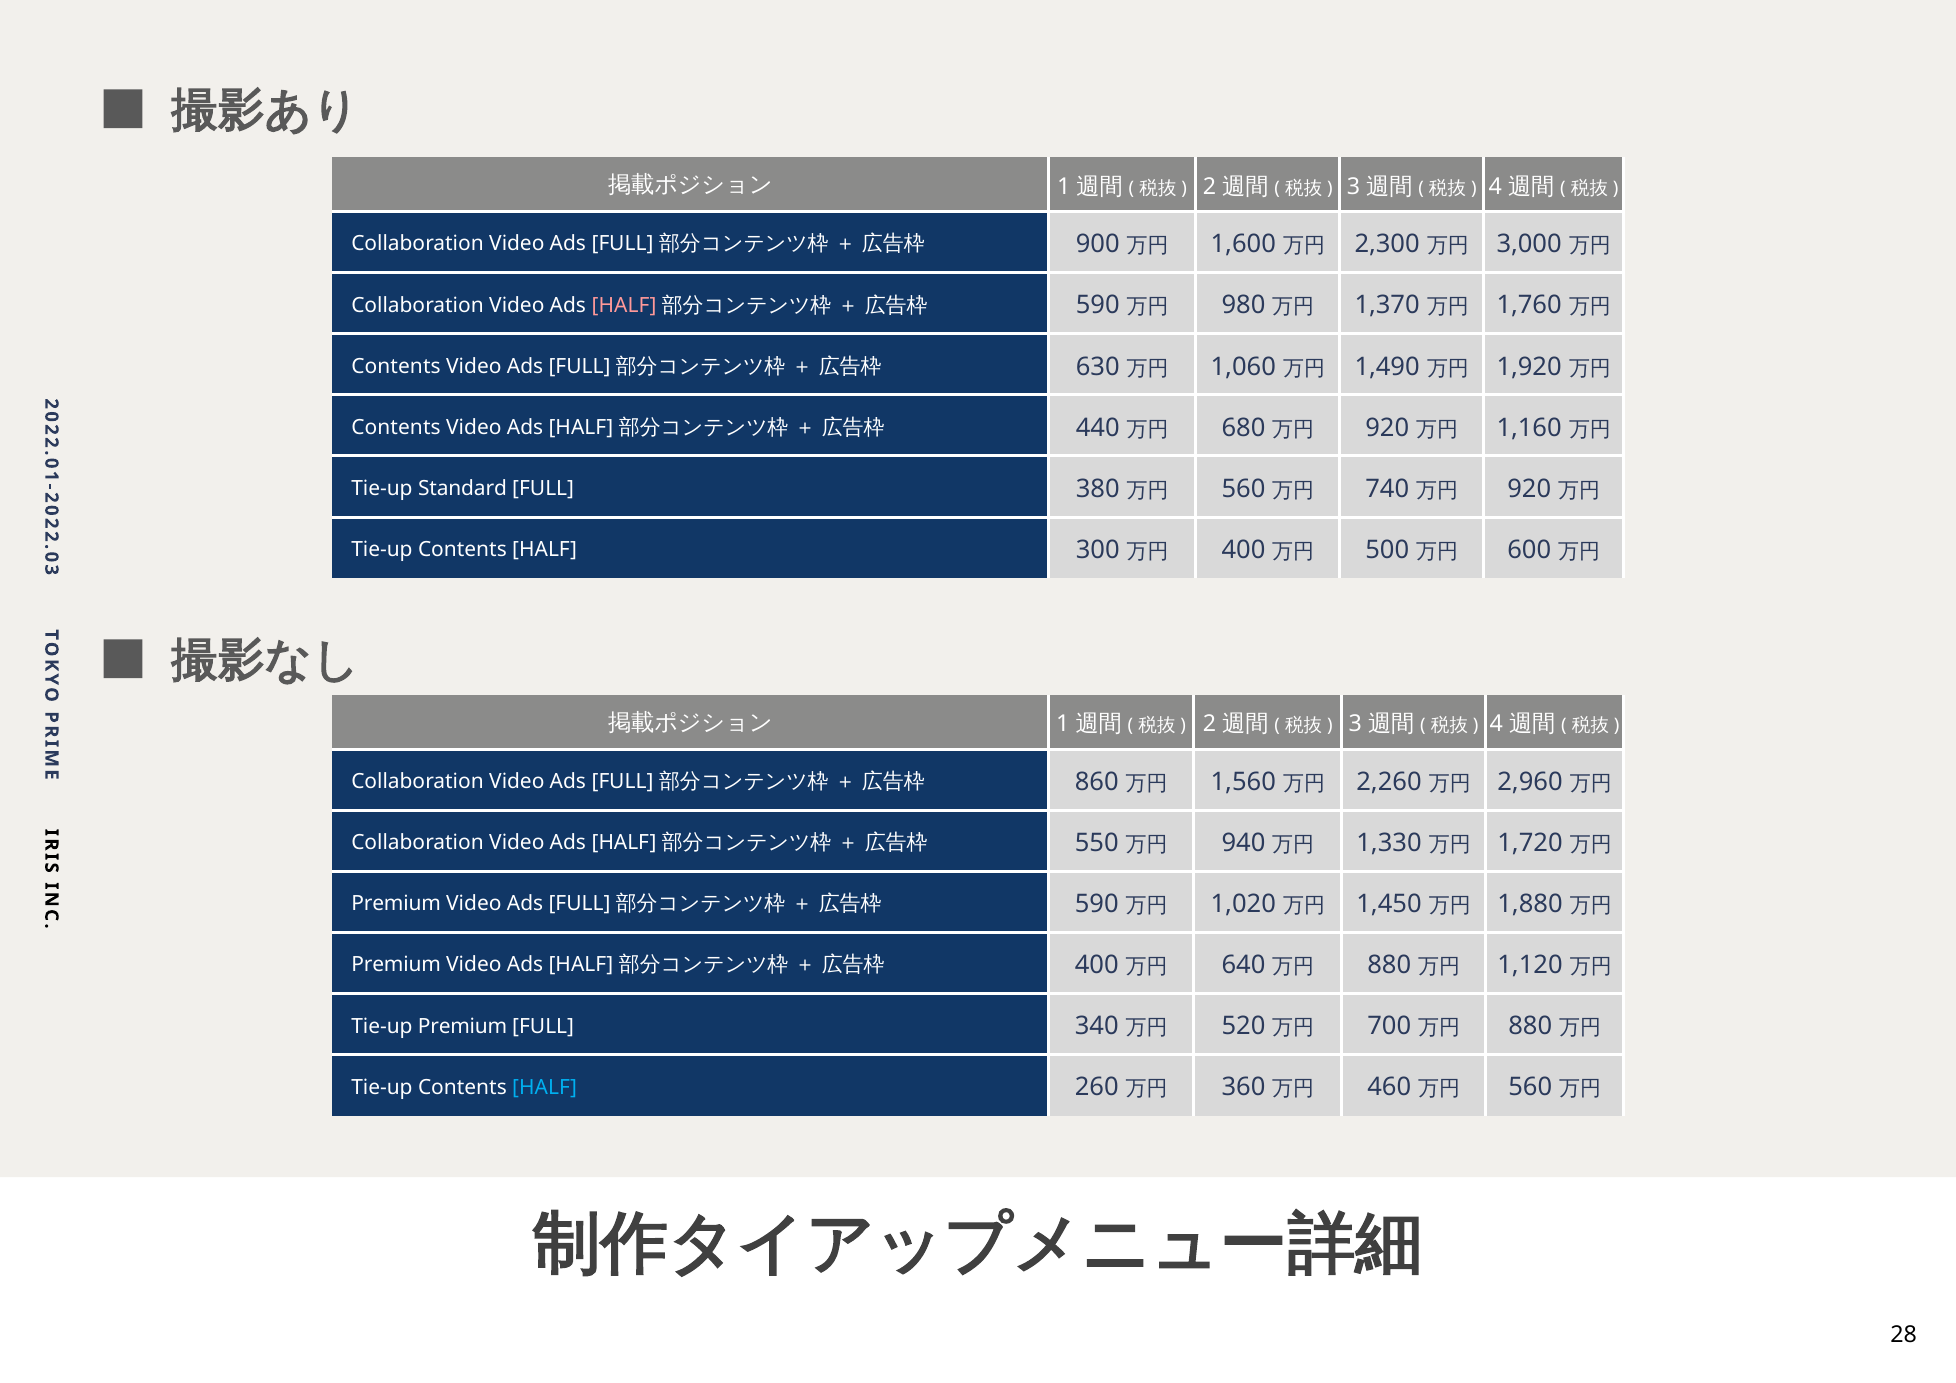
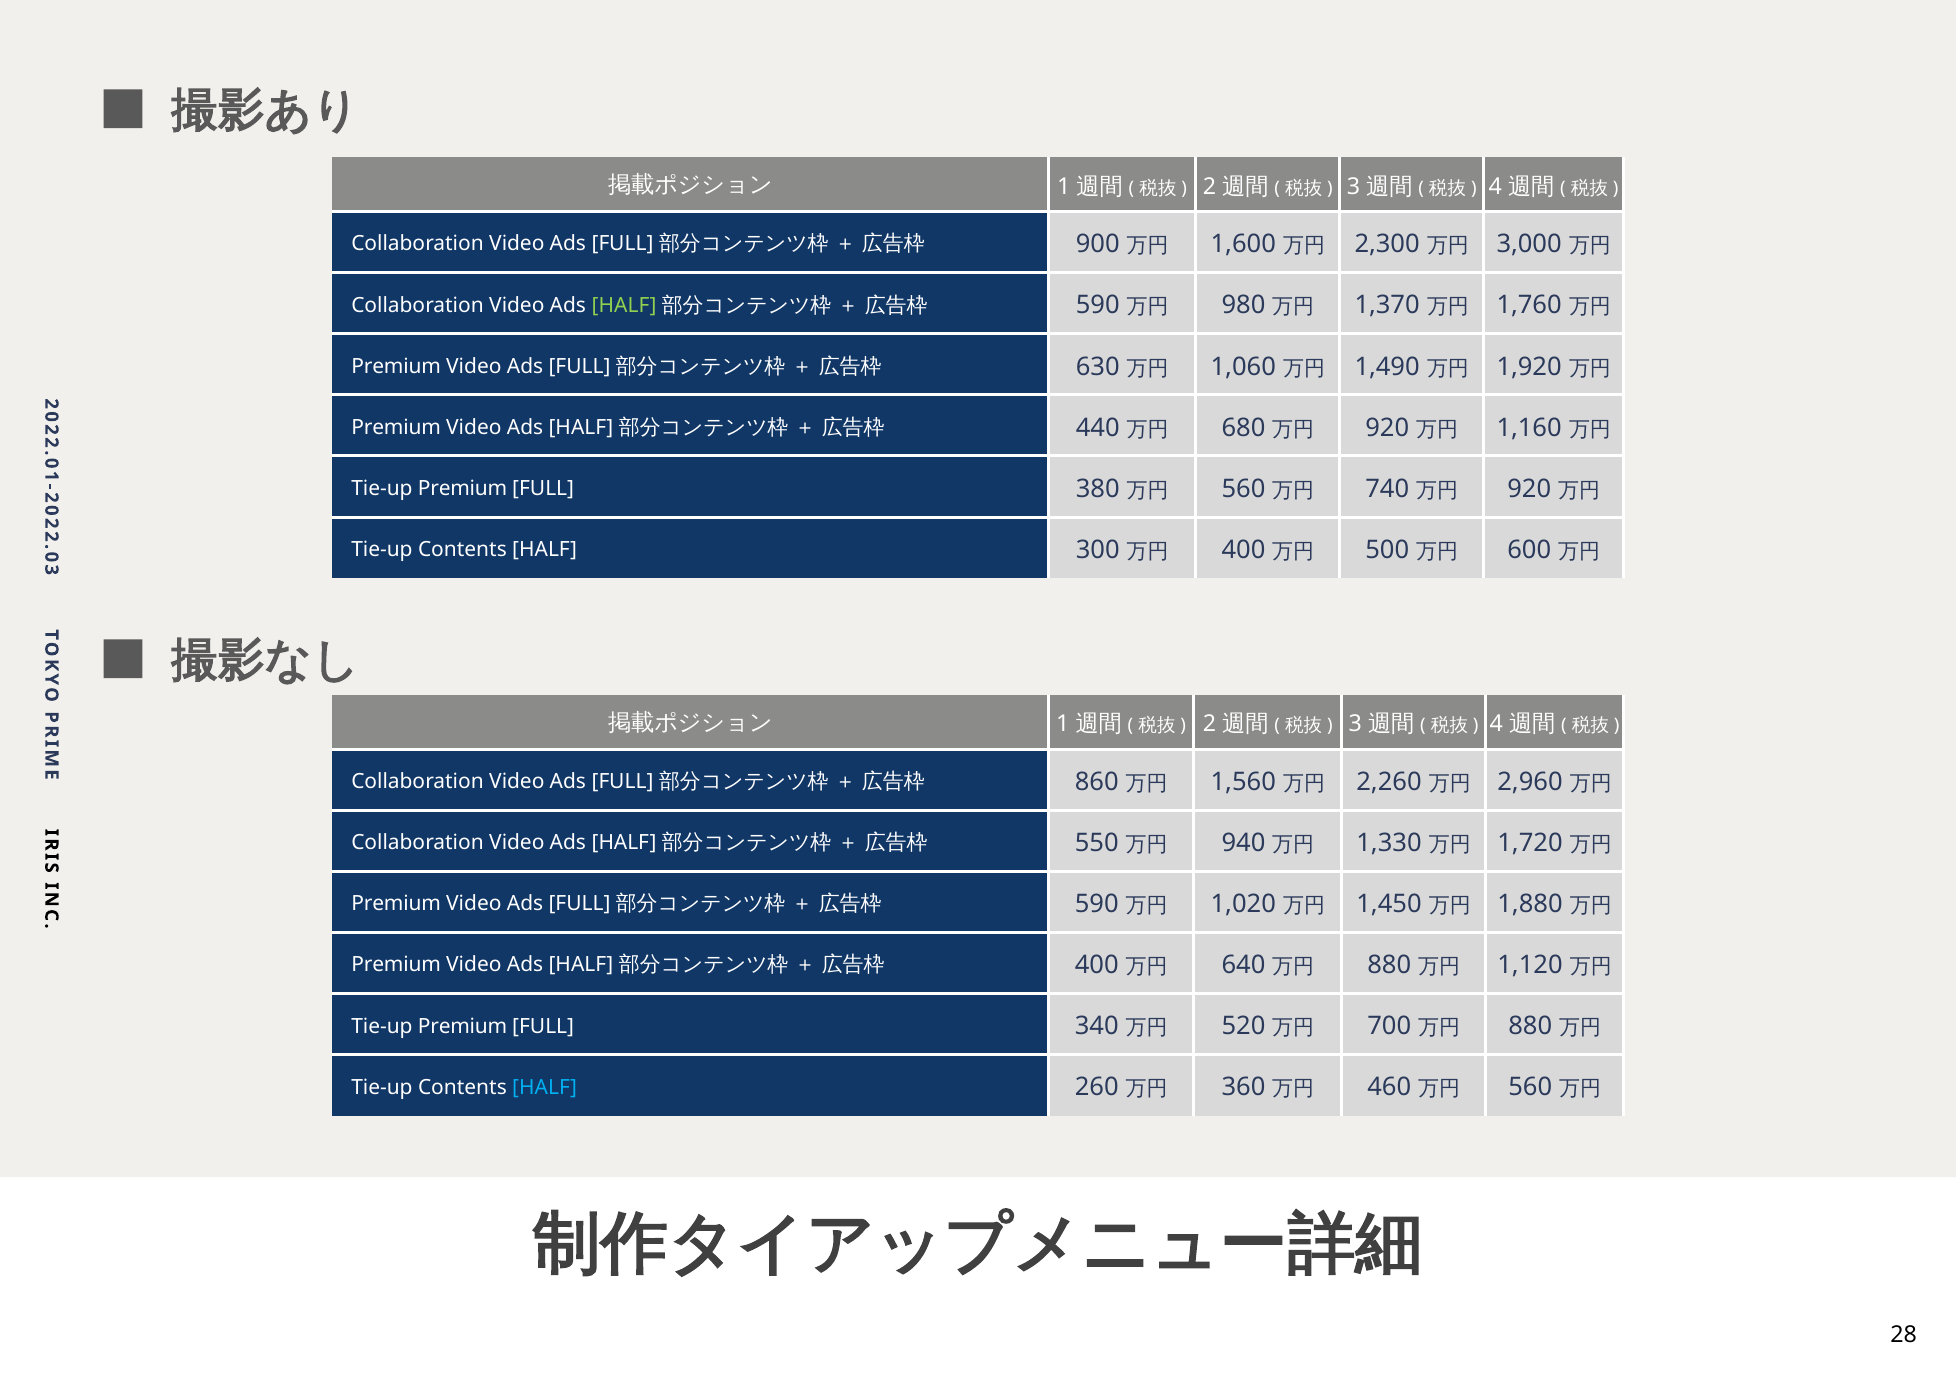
HALF colour: pink -> light green (624, 305)
Contents: Contents -> Premium (396, 366)
Contents: Contents -> Premium (396, 427)
Standard: Standard -> Premium (463, 489)
